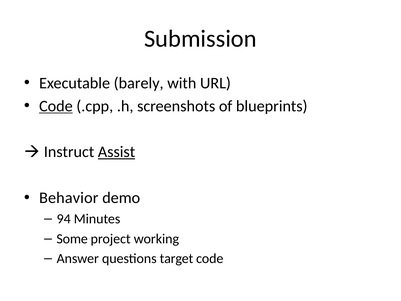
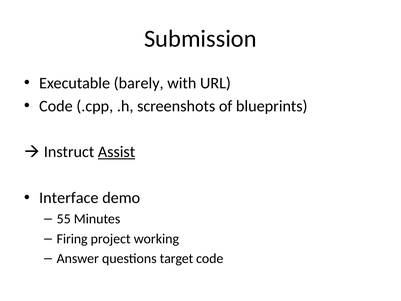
Code underline: present -> none (56, 106)
Behavior: Behavior -> Interface (69, 198)
94: 94 -> 55 (64, 219)
Some: Some -> Firing (72, 239)
